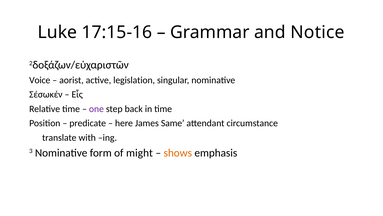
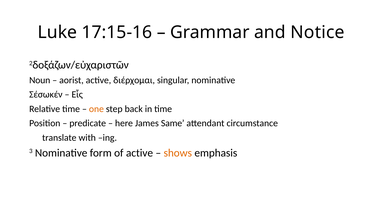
Voice: Voice -> Noun (40, 80)
legislation: legislation -> διέρχομαι (134, 80)
one colour: purple -> orange (96, 109)
of might: might -> active (140, 152)
